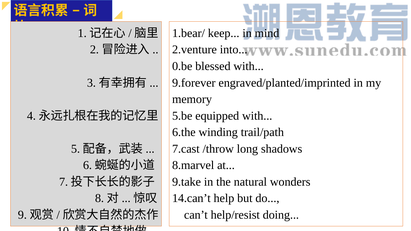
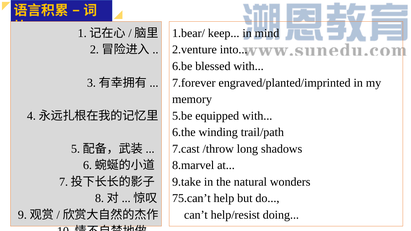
0.be: 0.be -> 6.be (182, 66)
9.forever: 9.forever -> 7.forever (194, 83)
14.can’t: 14.can’t -> 75.can’t (191, 199)
